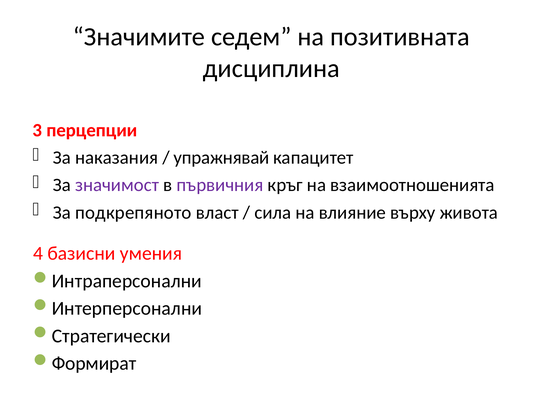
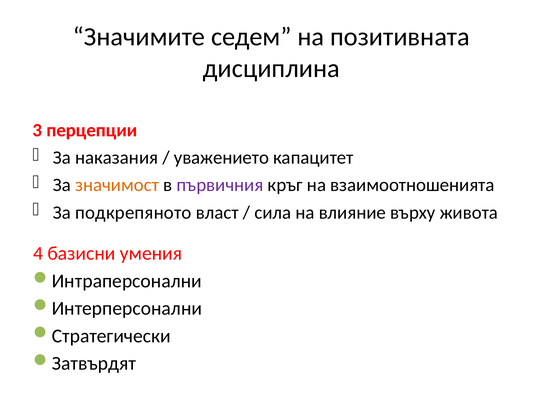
упражнявай: упражнявай -> уважението (221, 158)
значимост colour: purple -> orange (117, 185)
Формират: Формират -> Затвърдят (94, 364)
